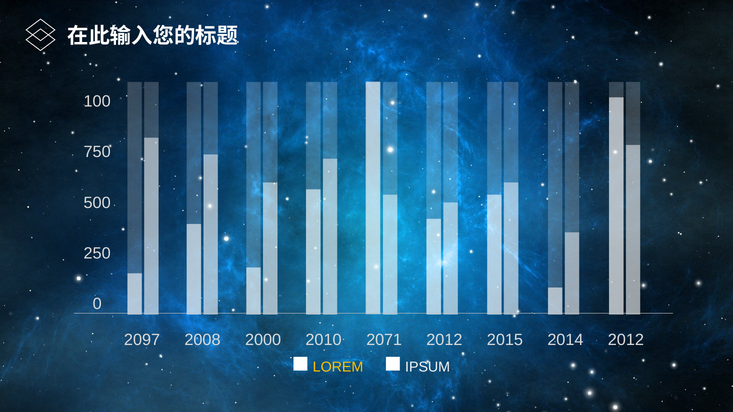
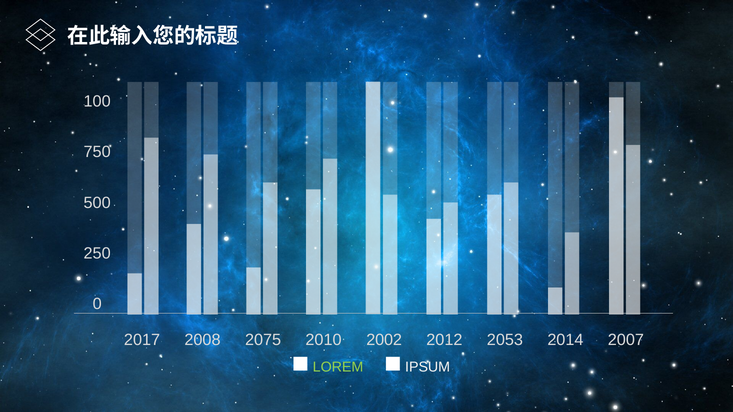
2097: 2097 -> 2017 (142, 340)
2000: 2000 -> 2075 (263, 340)
2071: 2071 -> 2002 (384, 340)
2015: 2015 -> 2053 (505, 340)
2014 2012: 2012 -> 2007 (626, 340)
LOREM colour: yellow -> light green (338, 367)
